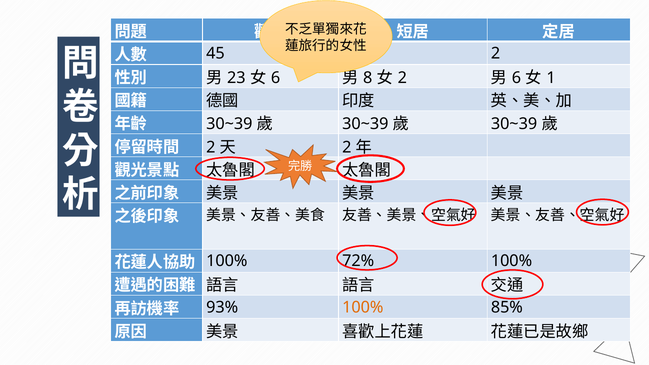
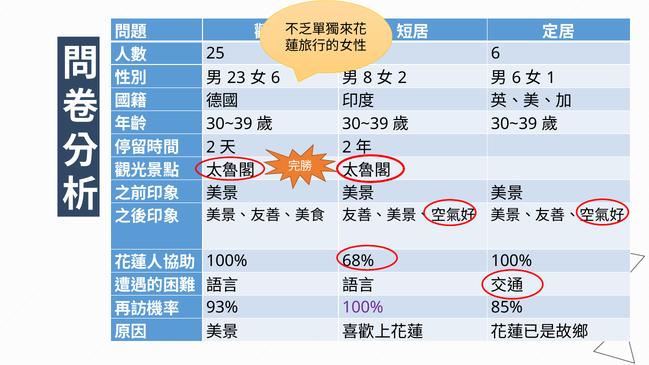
45: 45 -> 25 (215, 53)
2: 2 -> 6 (496, 53)
72%: 72% -> 68% (358, 261)
100% colour: orange -> purple (363, 307)
